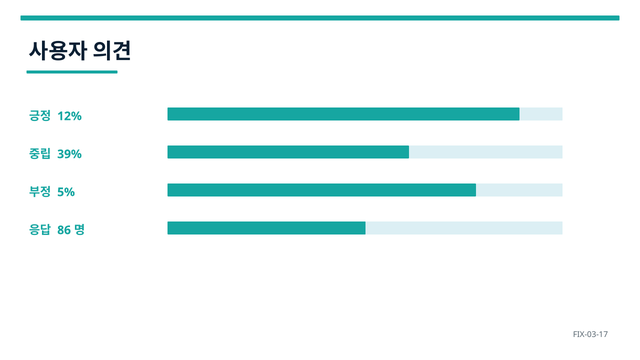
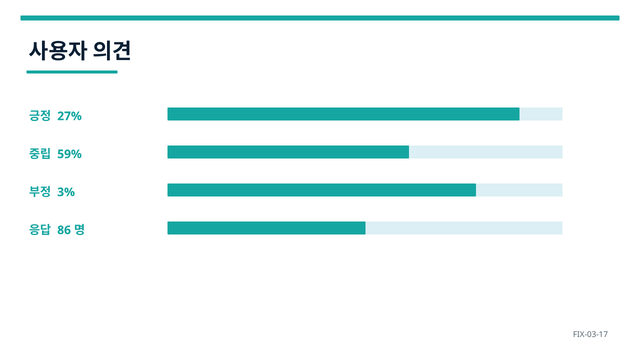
12%: 12% -> 27% (70, 116)
39%: 39% -> 59% (70, 154)
5%: 5% -> 3% (66, 192)
